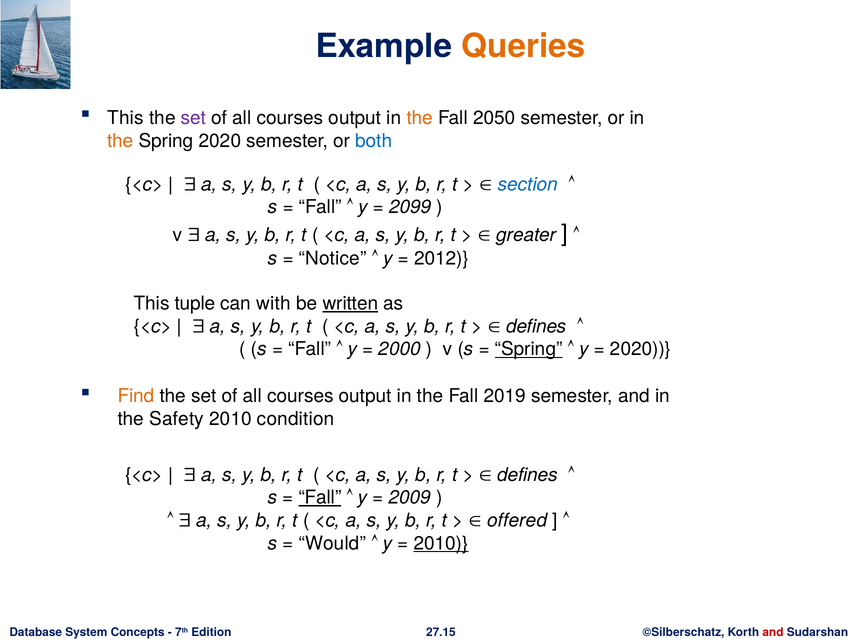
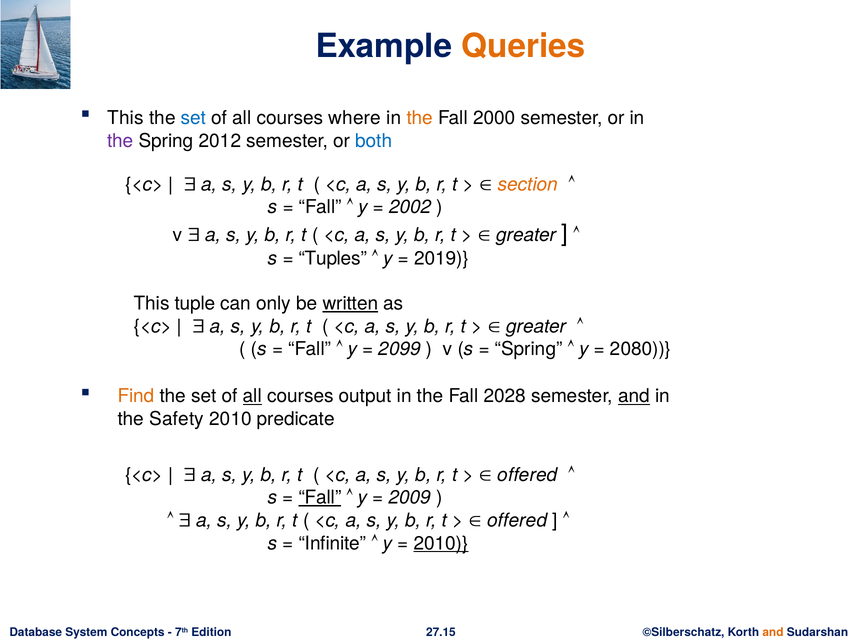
set colour: purple -> blue (193, 118)
output: output -> where (355, 118)
2050: 2050 -> 2000 (494, 118)
the colour: orange -> purple (120, 141)
Spring 2020: 2020 -> 2012 (220, 141)
section colour: blue -> orange (528, 184)
2099: 2099 -> 2002 (410, 207)
Notice: Notice -> Tuples (333, 258)
2012: 2012 -> 2019 (441, 258)
with: with -> only (274, 303)
defines: defines -> greater (536, 326)
2000: 2000 -> 2099 (400, 349)
Spring underline: present -> none (529, 349)
2020: 2020 -> 2080 (641, 349)
all underline: none -> present (252, 396)
2019: 2019 -> 2028 (505, 396)
and underline: none -> present (634, 396)
condition: condition -> predicate (296, 419)
defines: defines -> offered (527, 475)
Would: Would -> Infinite (332, 543)
and colour: red -> orange (773, 632)
